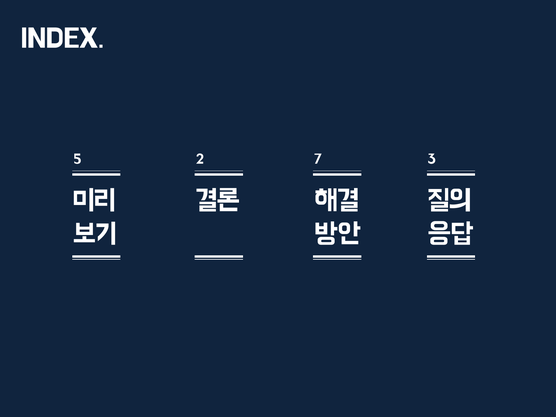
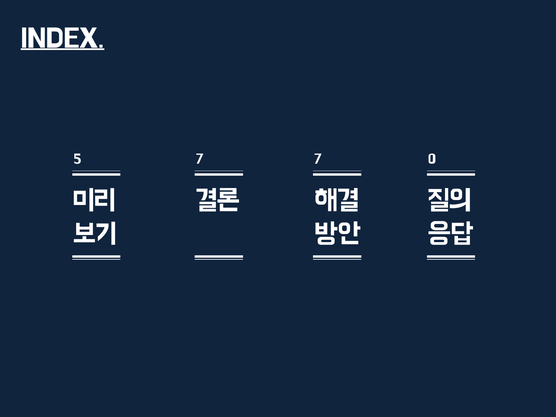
INDEX underline: none -> present (62, 37)
5 2: 2 -> 7 (200, 159)
7 3: 3 -> 0 (432, 159)
